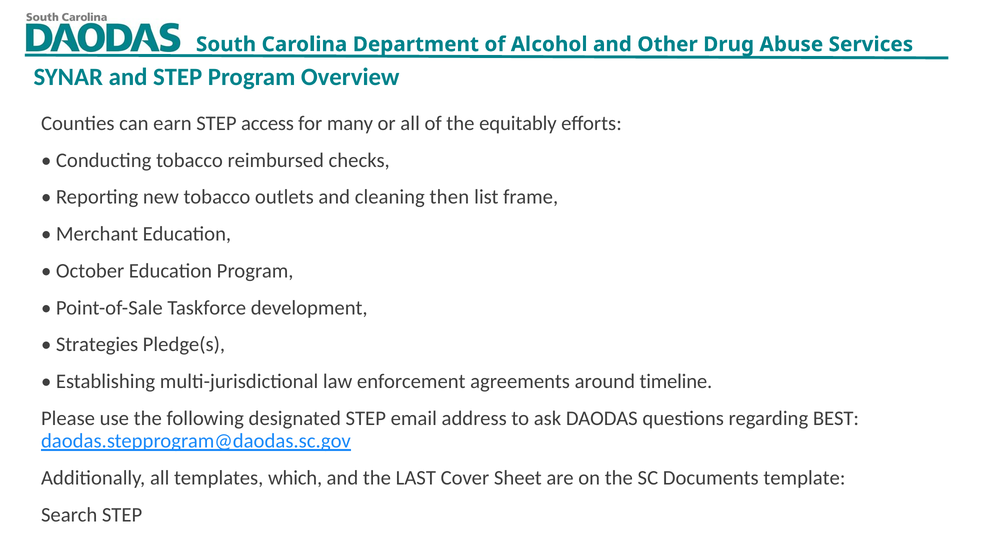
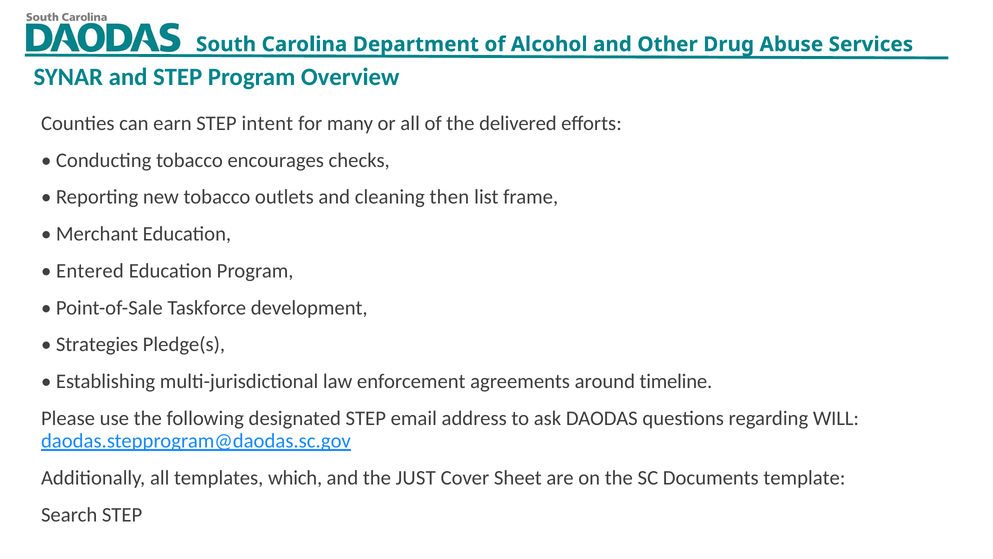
access: access -> intent (267, 123)
equitably: equitably -> delivered (518, 123)
reimbursed: reimbursed -> encourages (276, 160)
October: October -> Entered (90, 271)
BEST: BEST -> WILL (836, 418)
LAST: LAST -> JUST (416, 478)
